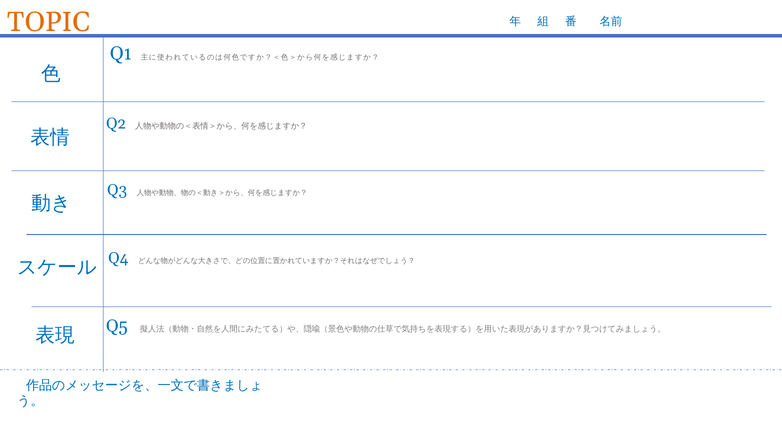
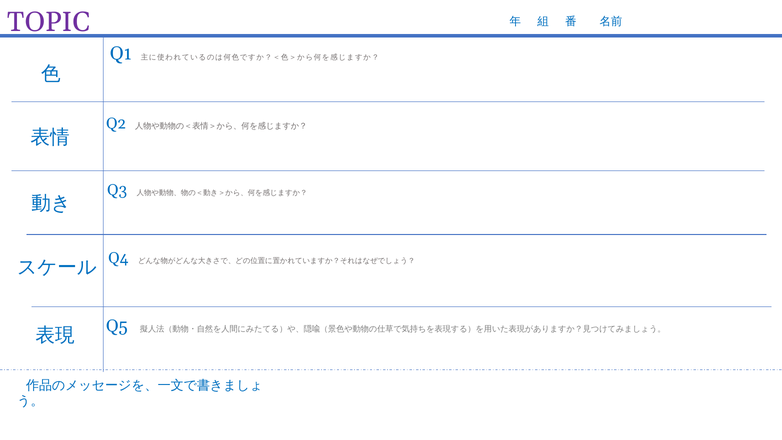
TOPIC colour: orange -> purple (49, 22)
